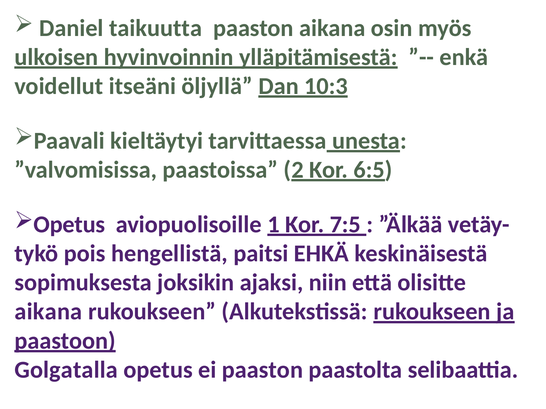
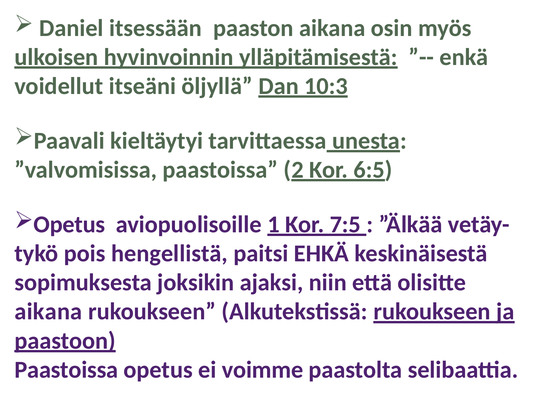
taikuutta: taikuutta -> itsessään (156, 28)
Golgatalla: Golgatalla -> Paastoissa (66, 370)
ei paaston: paaston -> voimme (263, 370)
